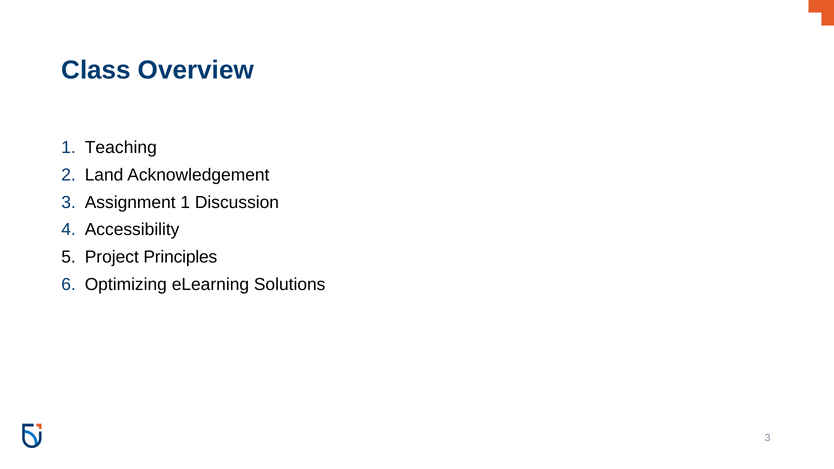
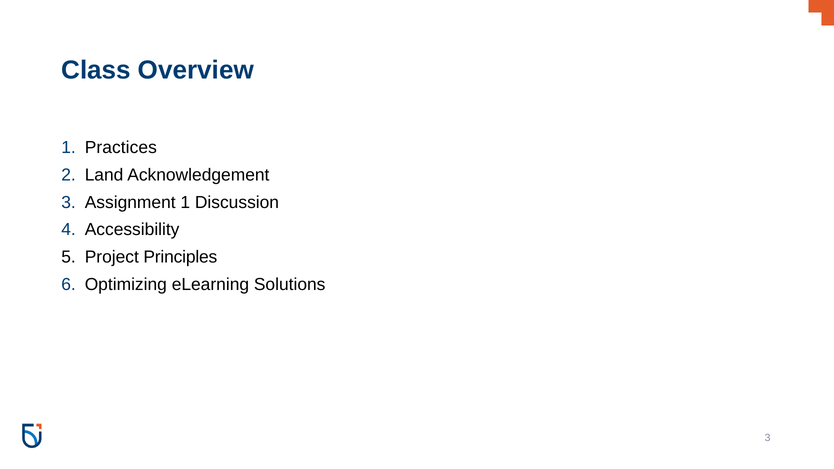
Teaching: Teaching -> Practices (121, 147)
